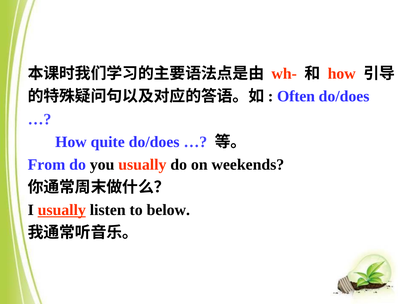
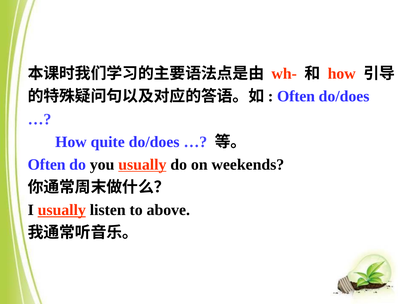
From: From -> Often (47, 165)
usually underline: none -> present (142, 165)
below: below -> above (168, 210)
